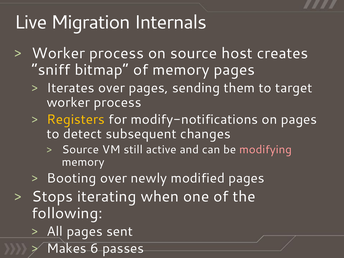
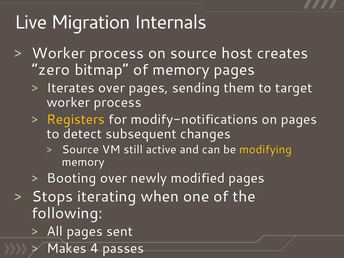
sniff: sniff -> zero (51, 70)
modifying colour: pink -> yellow (265, 150)
6: 6 -> 4 (94, 249)
